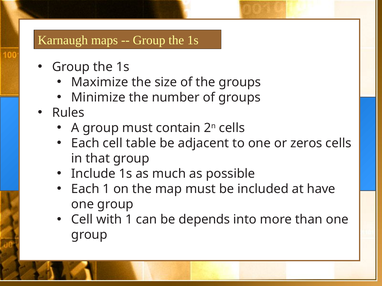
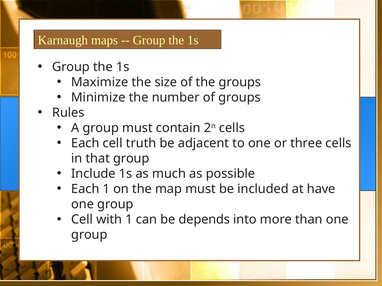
table: table -> truth (141, 143)
zeros: zeros -> three (306, 143)
